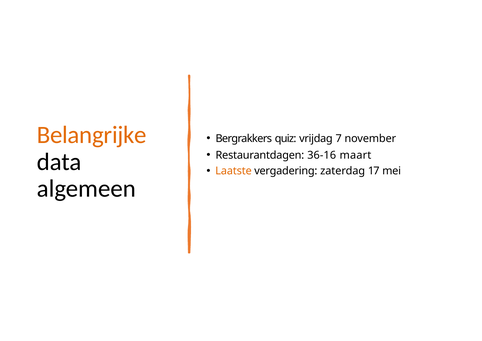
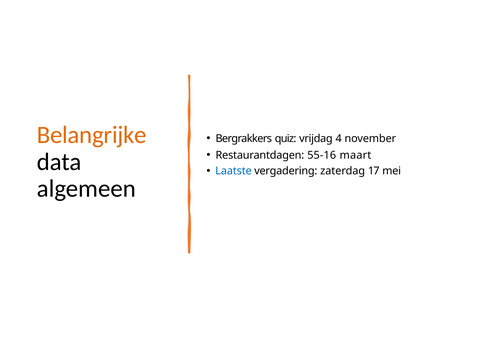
7: 7 -> 4 (339, 139)
36-16: 36-16 -> 55-16 (322, 155)
Laatste colour: orange -> blue (234, 171)
